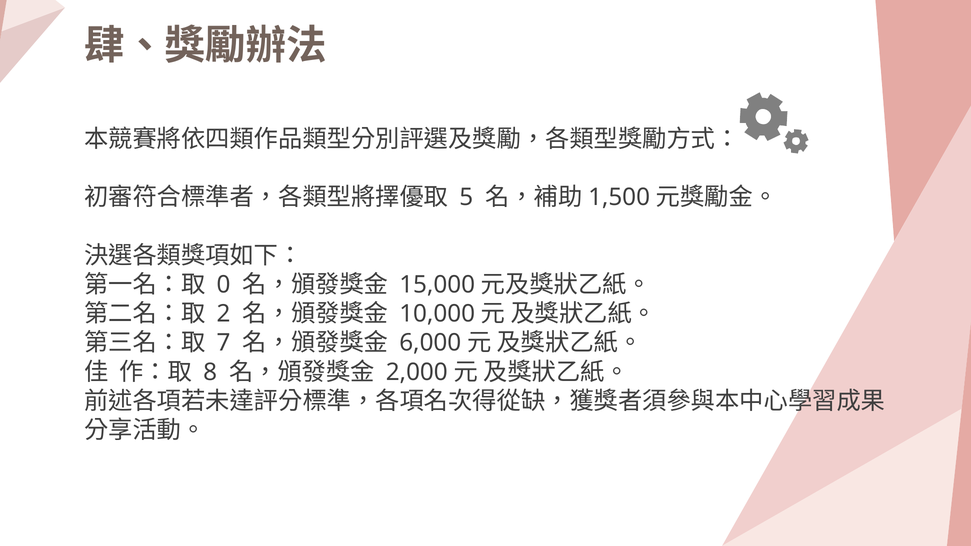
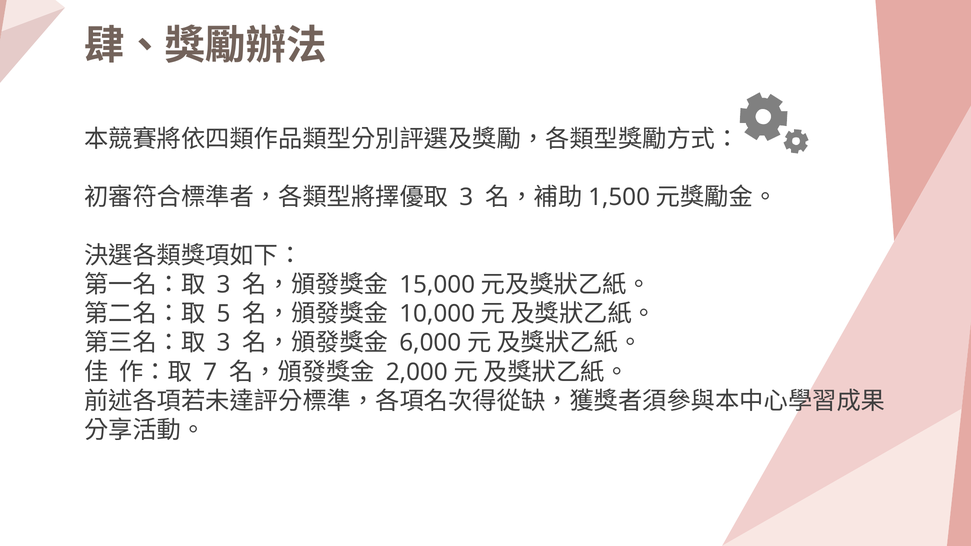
5: 5 -> 3 (466, 197)
0: 0 -> 3 (224, 285)
2: 2 -> 5 (224, 314)
7: 7 -> 3 (224, 343)
8: 8 -> 7 (210, 372)
